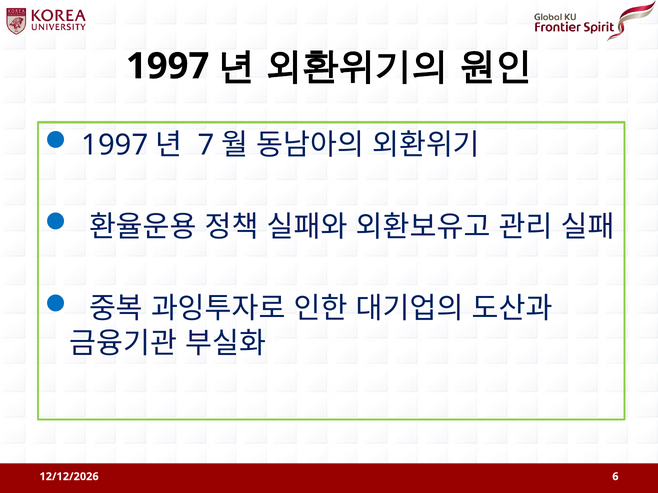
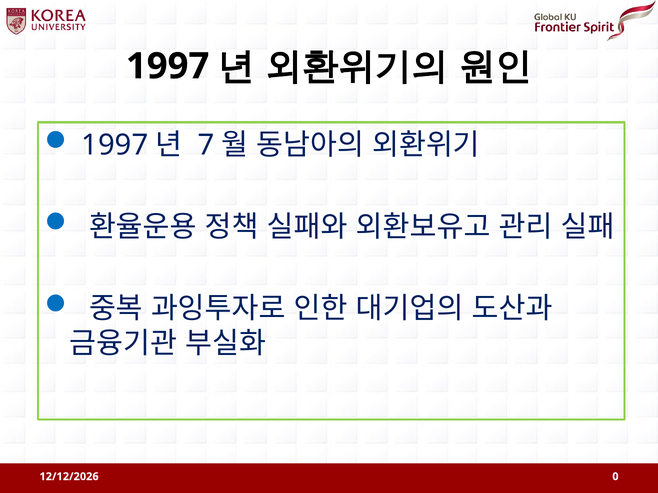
6: 6 -> 0 (615, 477)
